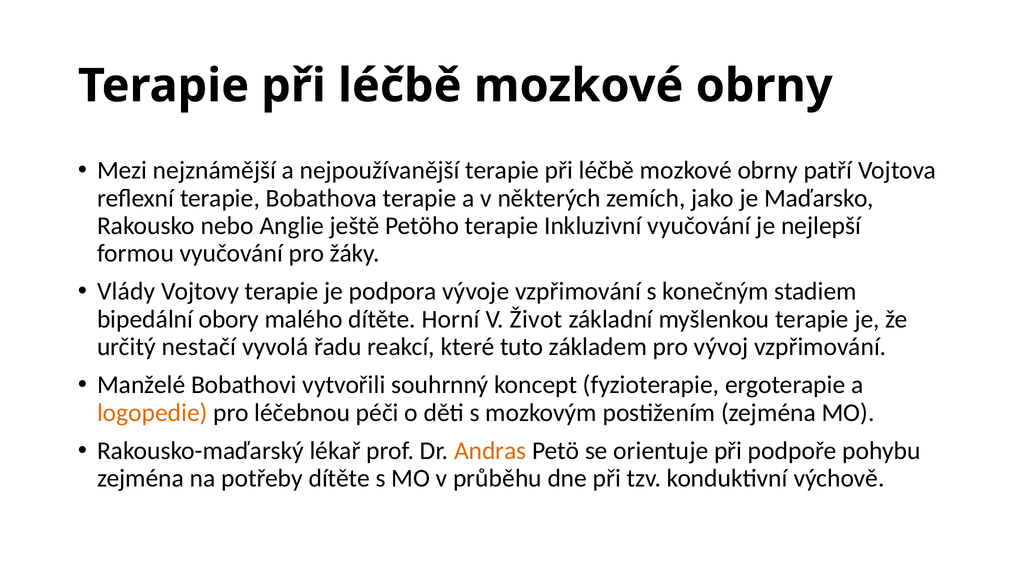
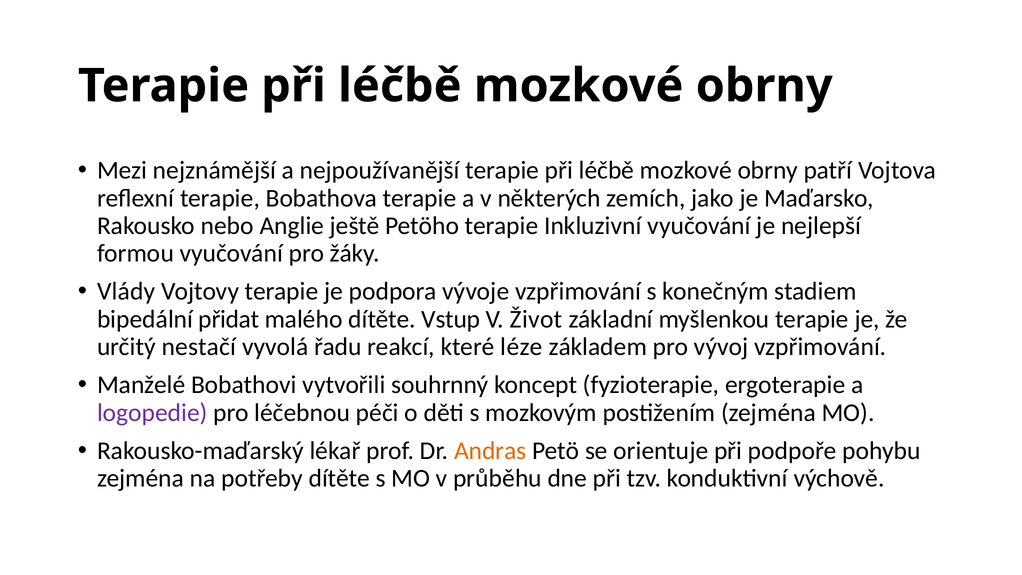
obory: obory -> přidat (229, 319)
Horní: Horní -> Vstup (451, 319)
tuto: tuto -> léze (522, 347)
logopedie colour: orange -> purple (152, 412)
